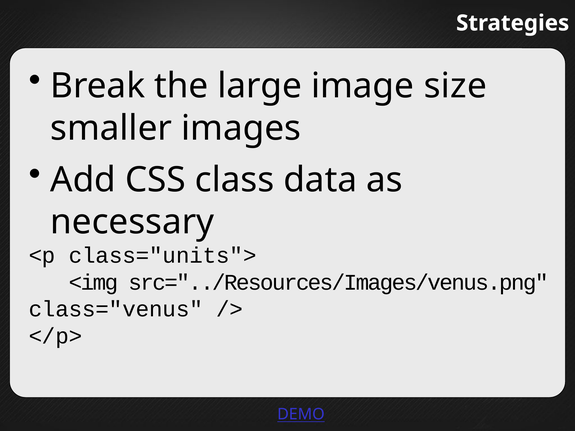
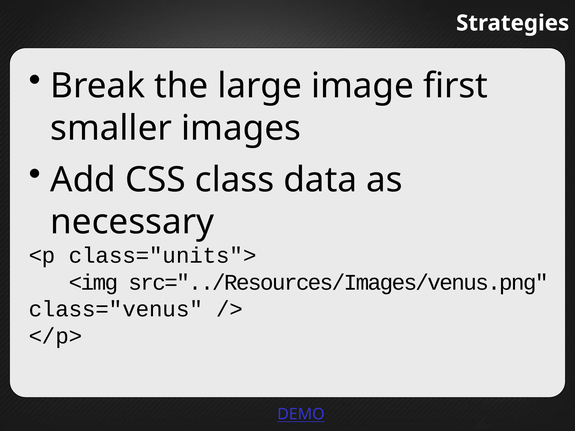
size: size -> first (456, 86)
